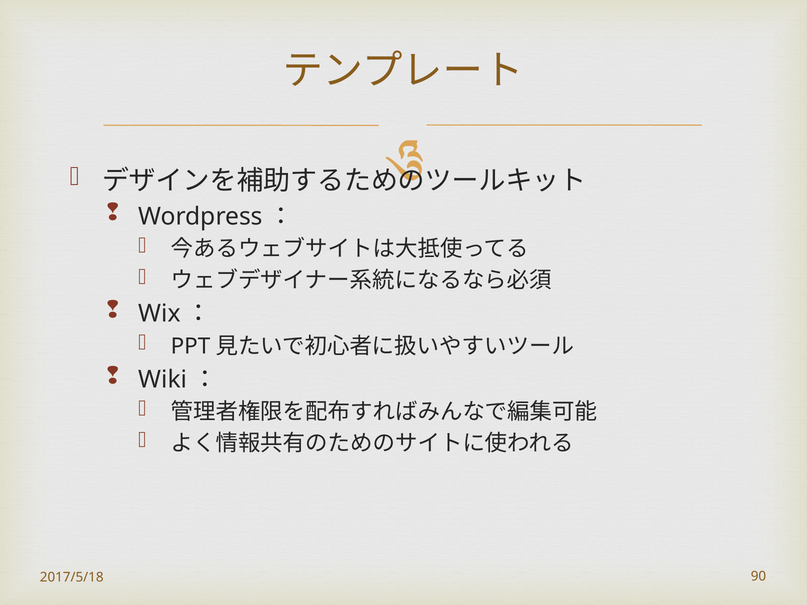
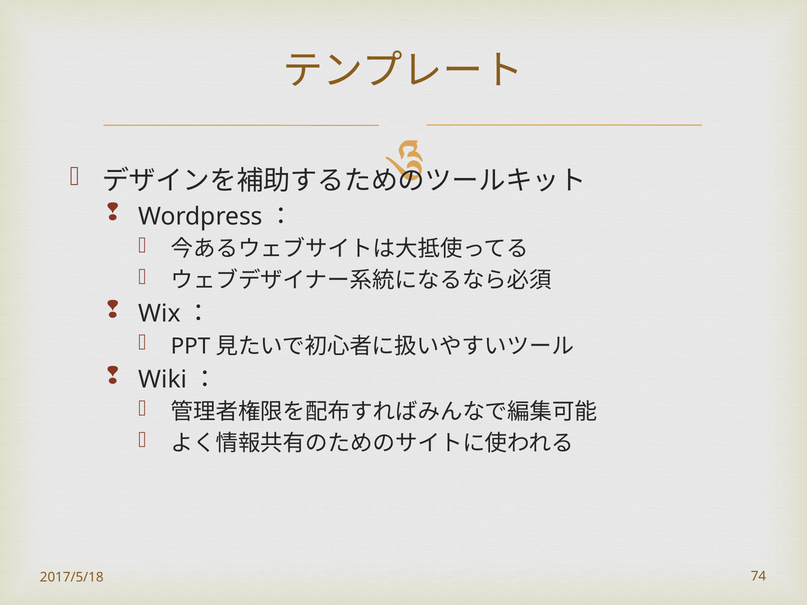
90: 90 -> 74 (759, 577)
